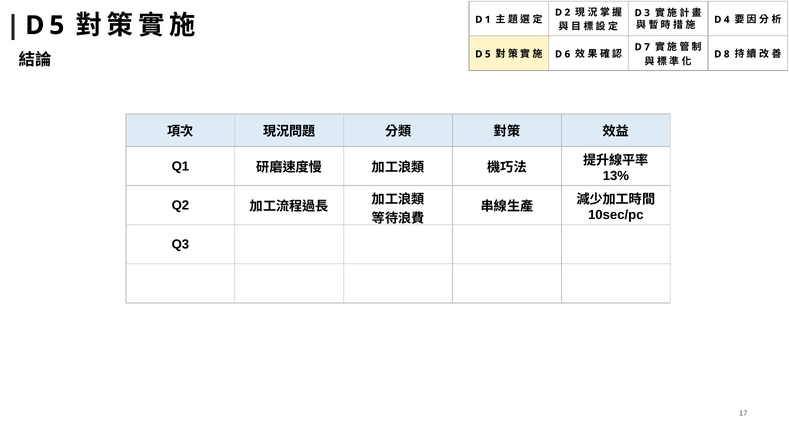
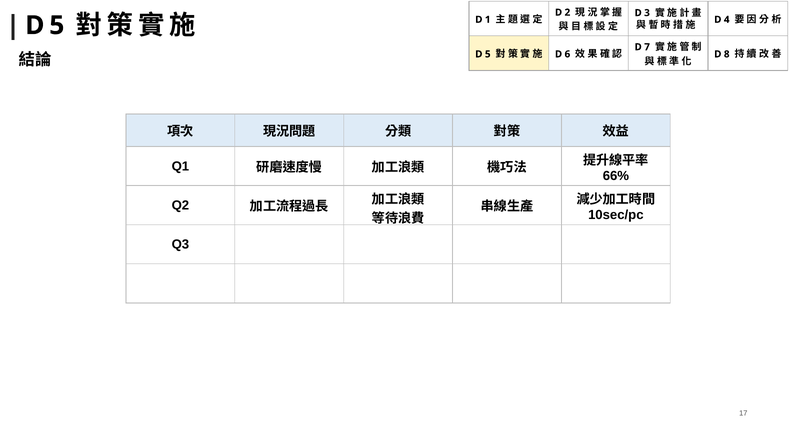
13%: 13% -> 66% (616, 176)
